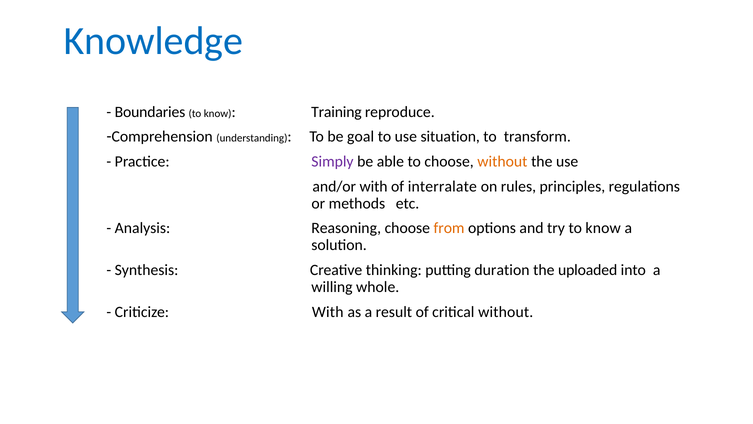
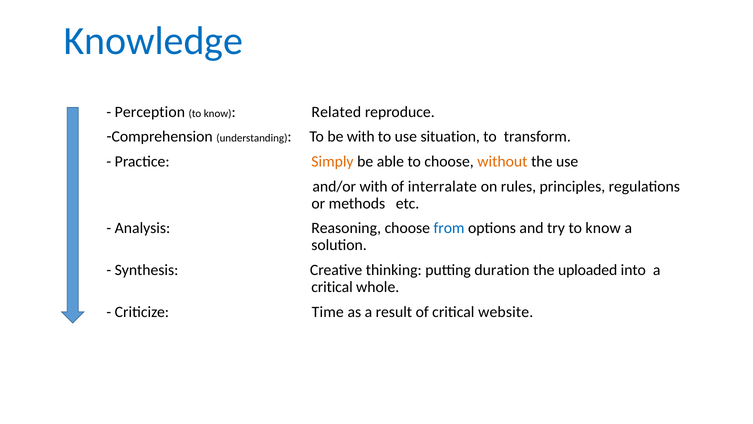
Boundaries: Boundaries -> Perception (150, 112)
Training: Training -> Related (336, 112)
be goal: goal -> with (361, 137)
Simply colour: purple -> orange (332, 161)
from colour: orange -> blue (449, 228)
willing: willing -> critical (332, 287)
Criticize With: With -> Time (328, 312)
critical without: without -> website (506, 312)
